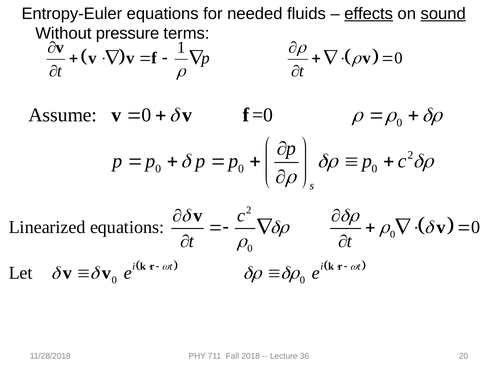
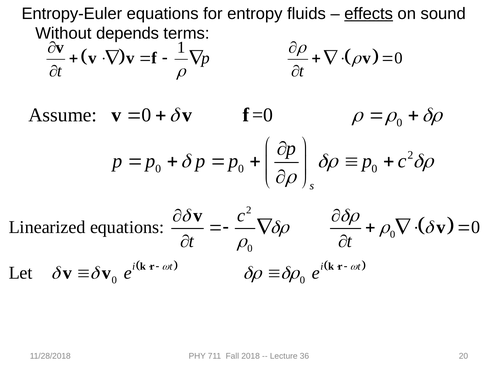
needed: needed -> entropy (255, 14)
sound underline: present -> none (443, 14)
pressure: pressure -> depends (128, 33)
